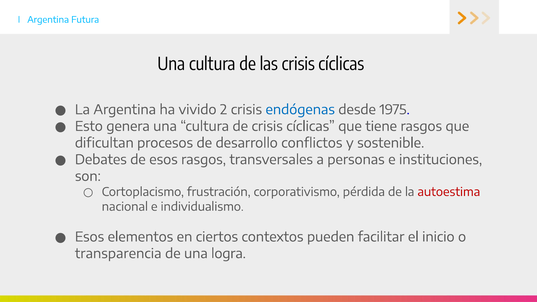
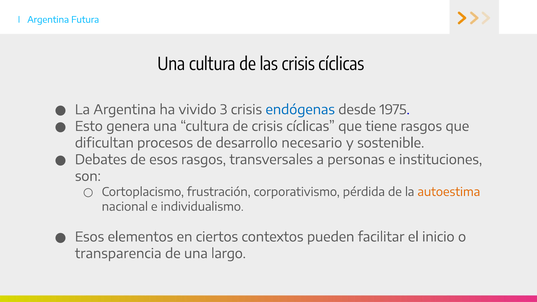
2: 2 -> 3 (224, 110)
conflictos: conflictos -> necesario (312, 143)
autoestima colour: red -> orange (449, 192)
logra: logra -> largo (229, 254)
